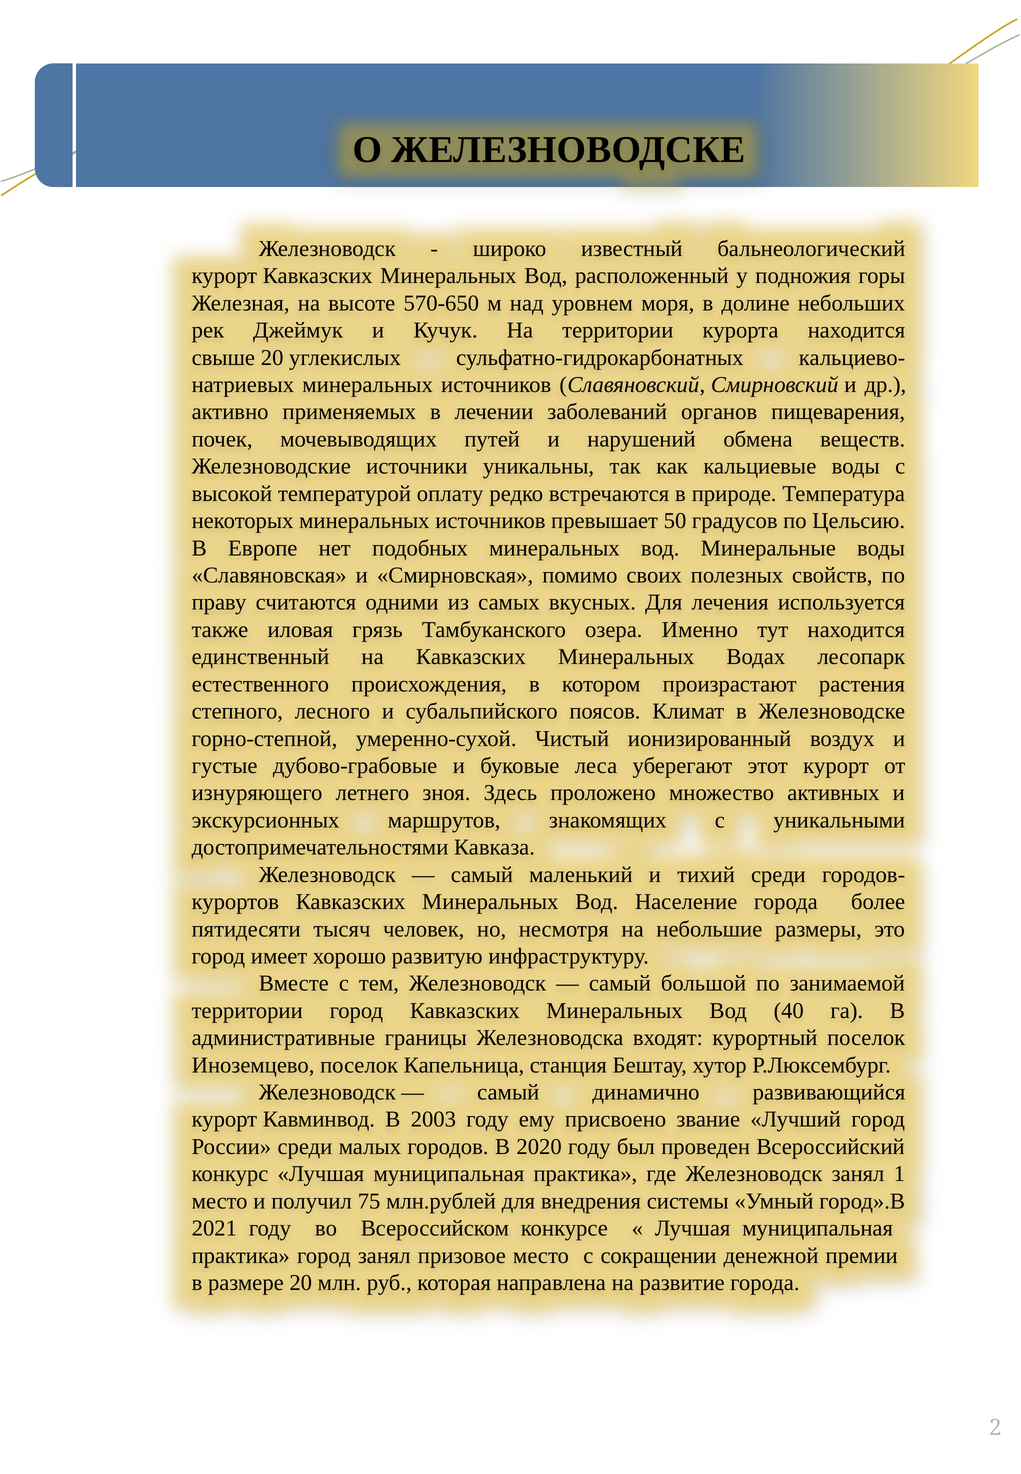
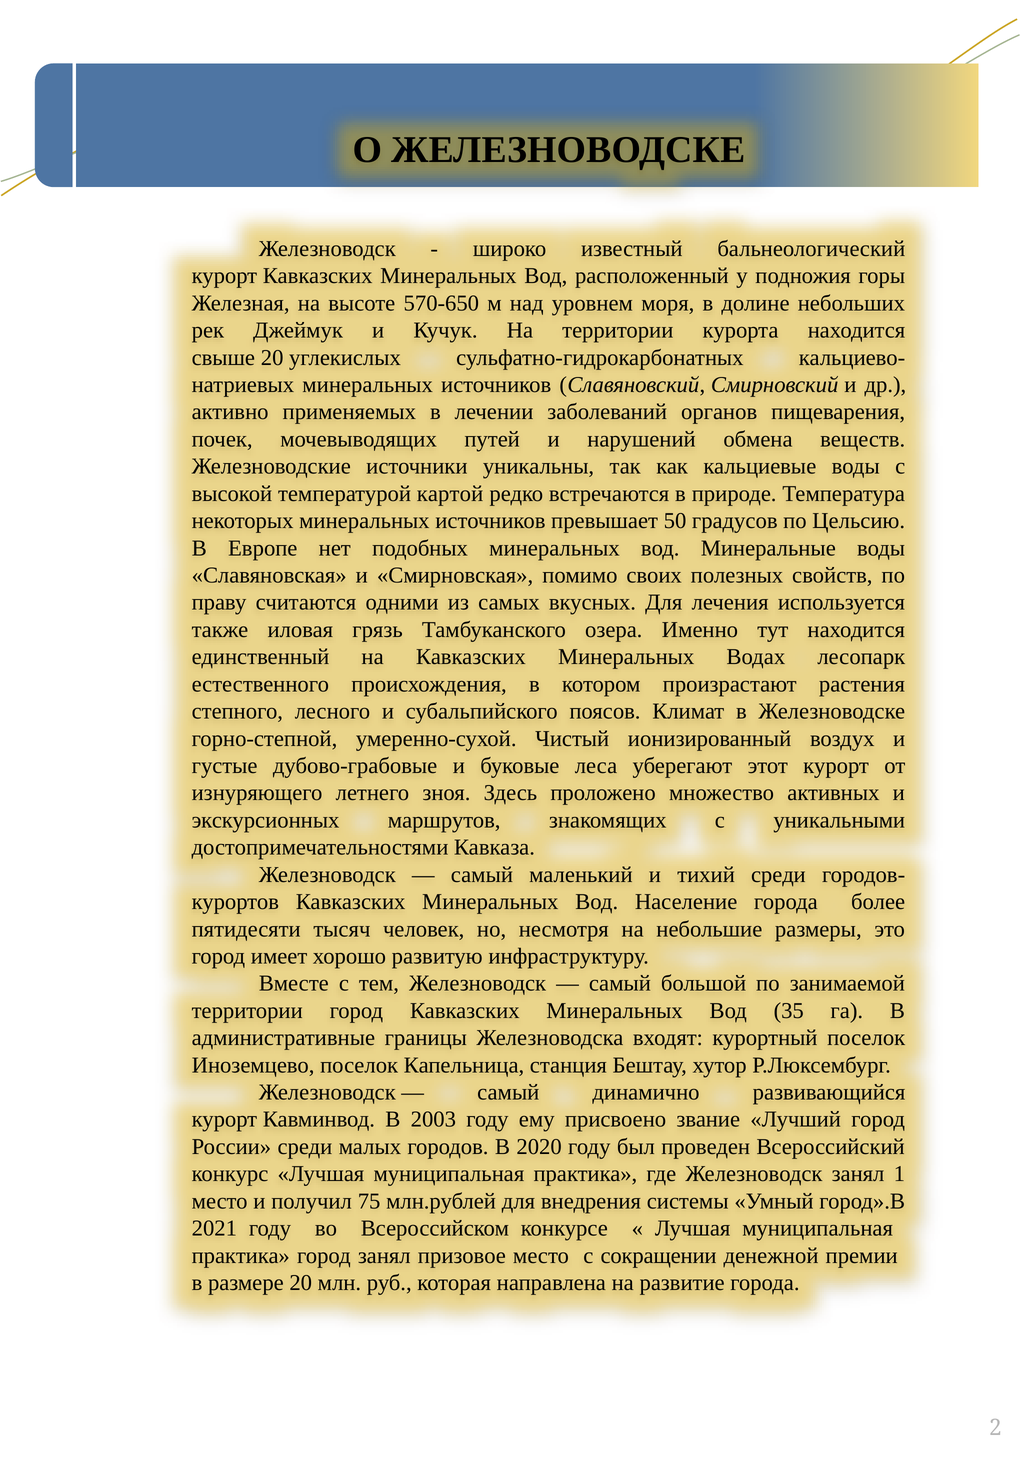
оплату: оплату -> картой (450, 494)
40: 40 -> 35 (789, 1011)
